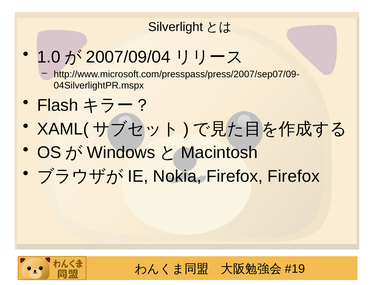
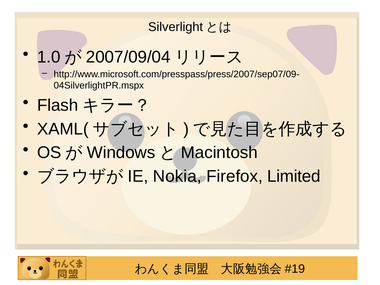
Firefox Firefox: Firefox -> Limited (294, 176)
